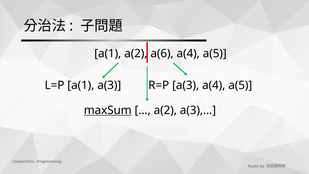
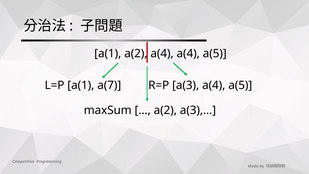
a(2 a(6: a(6 -> a(4 (162, 54)
a(1 a(3: a(3 -> a(7 (109, 85)
maxSum underline: present -> none (108, 110)
